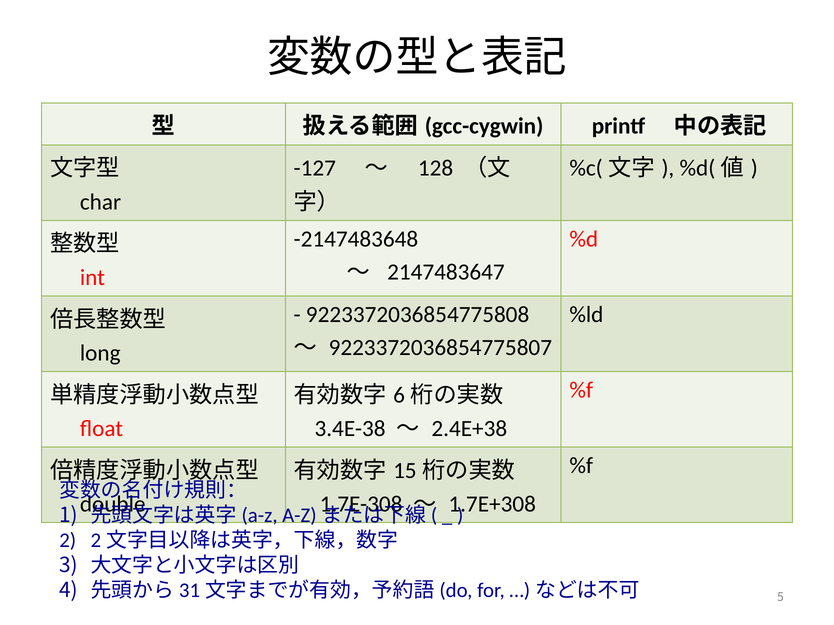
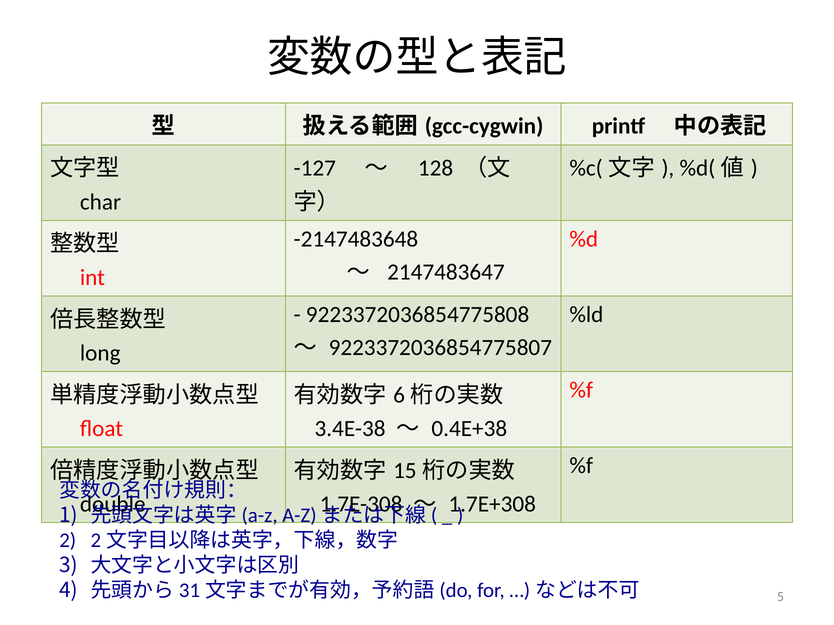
2.4E+38: 2.4E+38 -> 0.4E+38 (469, 429)
